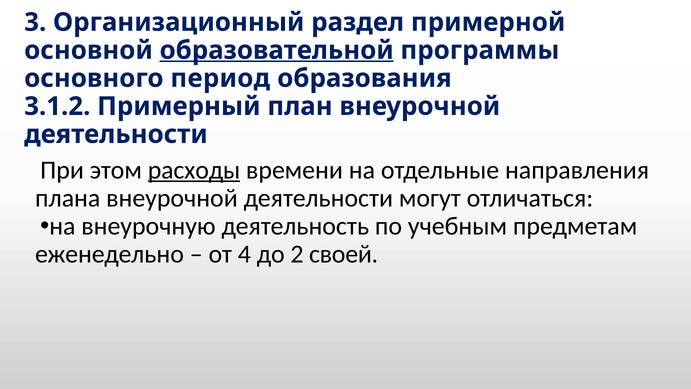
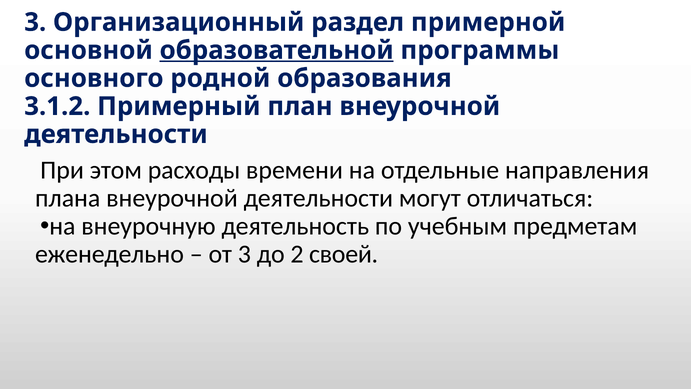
период: период -> родной (220, 78)
расходы underline: present -> none (194, 170)
от 4: 4 -> 3 (244, 254)
